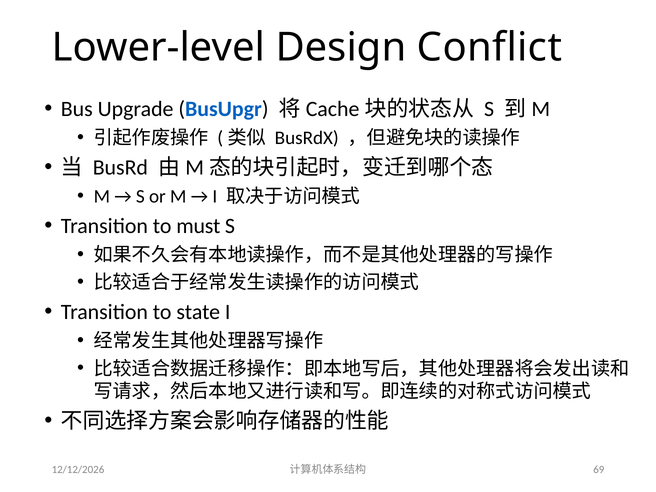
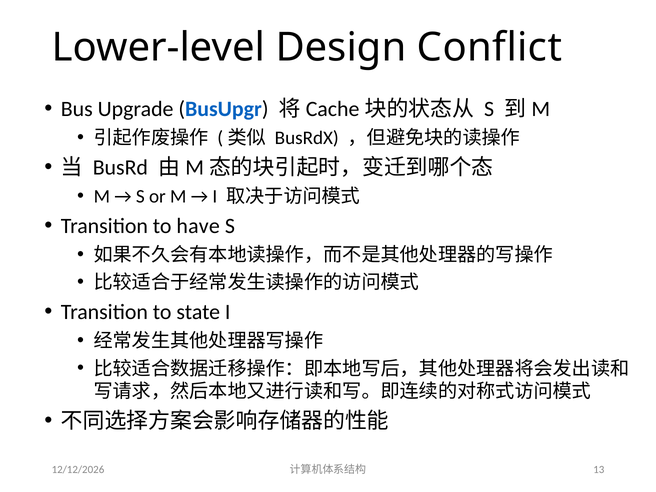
must: must -> have (198, 226)
69: 69 -> 13 (599, 470)
